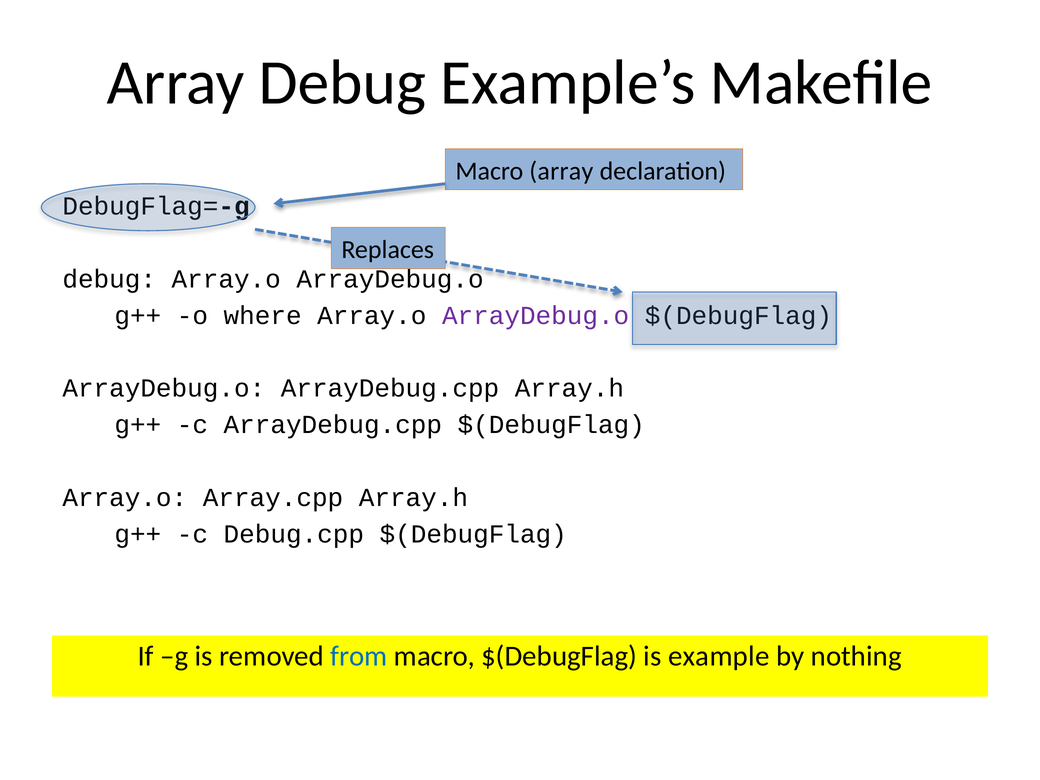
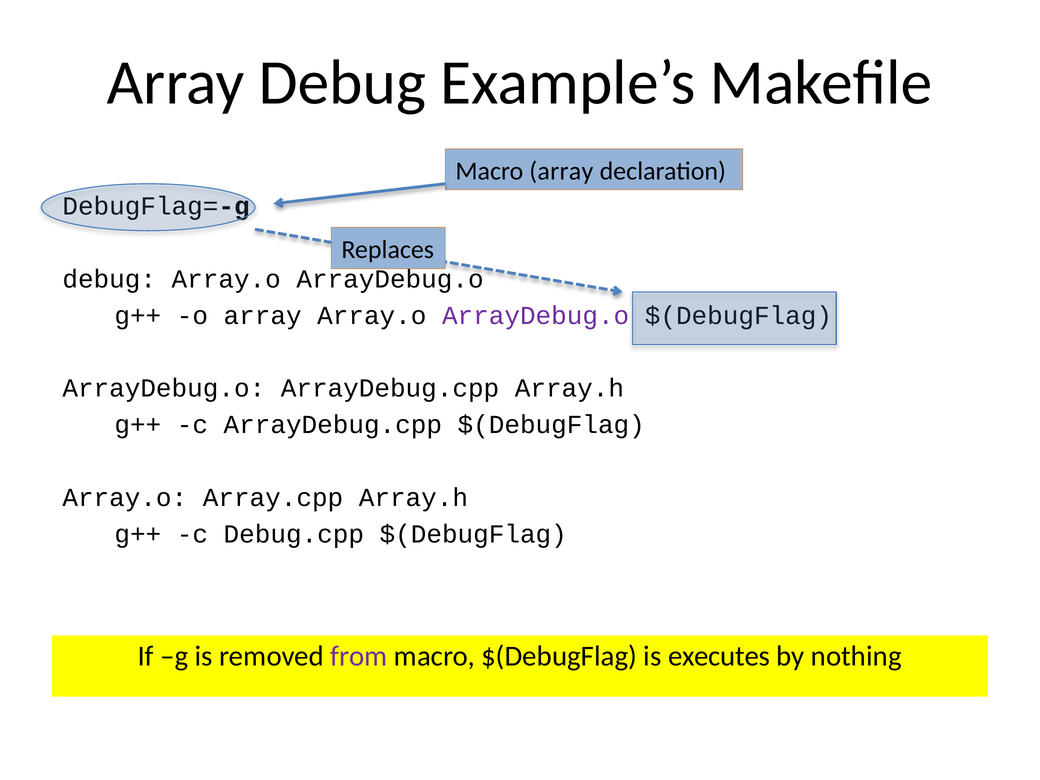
o where: where -> array (263, 316)
from colour: blue -> purple (359, 656)
example: example -> executes (719, 656)
